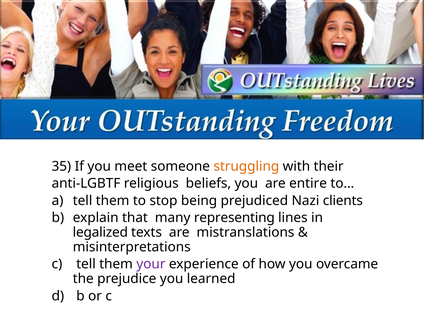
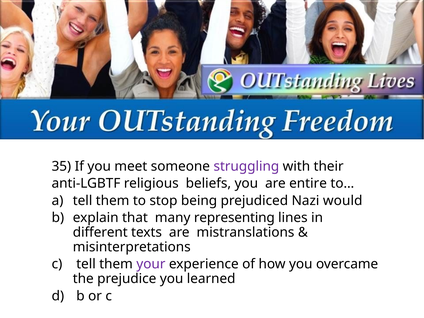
struggling colour: orange -> purple (246, 166)
clients: clients -> would (343, 201)
legalized: legalized -> different (100, 232)
